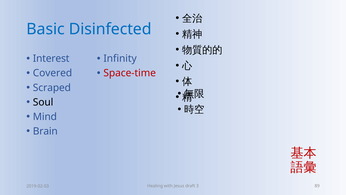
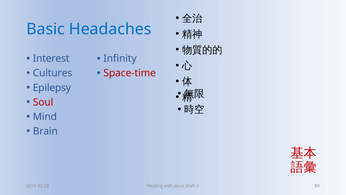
Disinfected: Disinfected -> Headaches (110, 29)
Covered: Covered -> Cultures (53, 73)
Scraped: Scraped -> Epilepsy (52, 88)
Soul colour: black -> red (43, 102)
